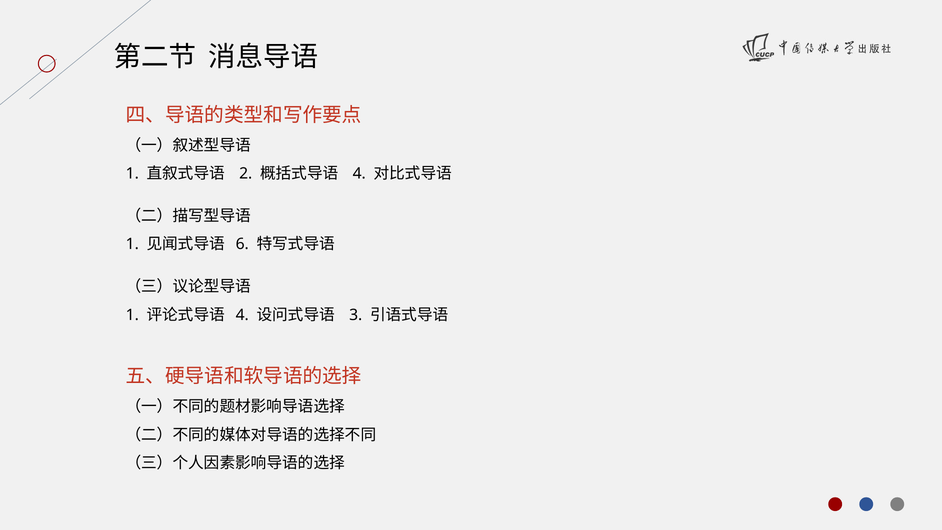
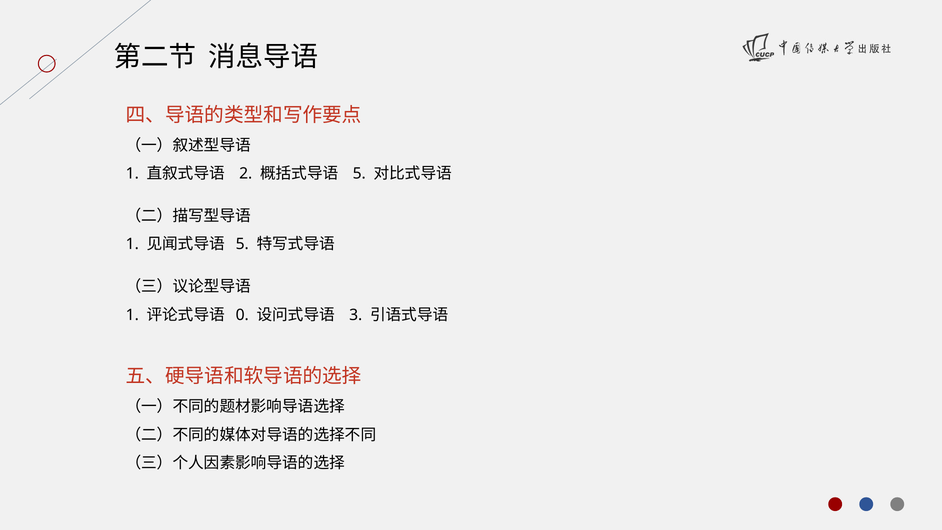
4: 4 -> 5 (359, 174)
6: 6 -> 5 (242, 244)
4: 4 -> 0 (242, 315)
